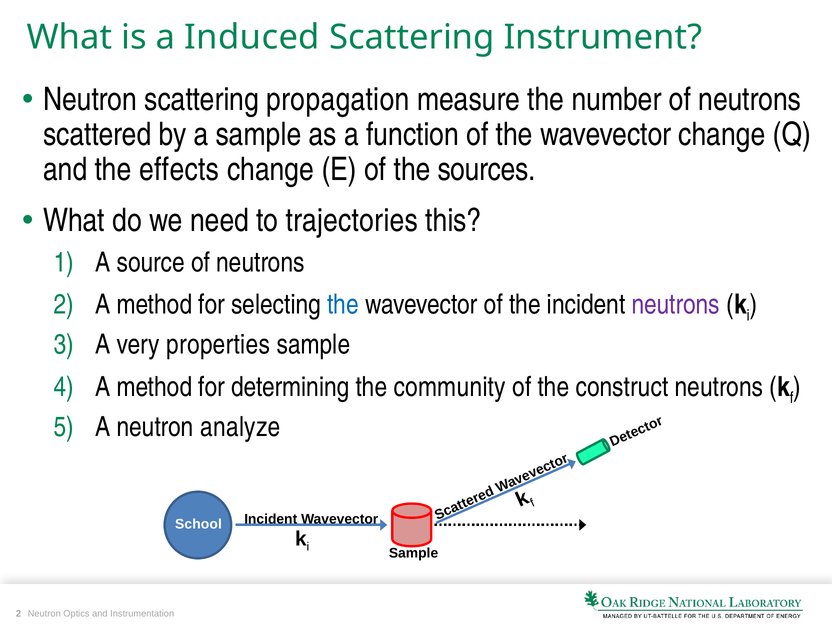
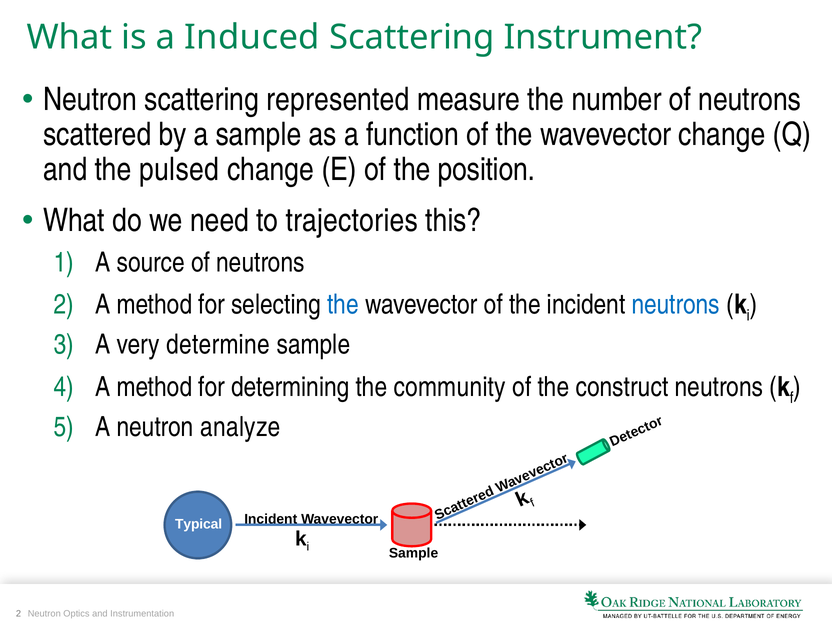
propagation: propagation -> represented (338, 100)
effects: effects -> pulsed (179, 170)
sources: sources -> position (486, 170)
neutrons colour: purple -> blue (676, 305)
properties: properties -> determine (218, 345)
School: School -> Typical (199, 524)
